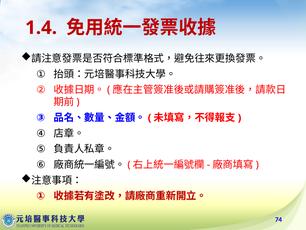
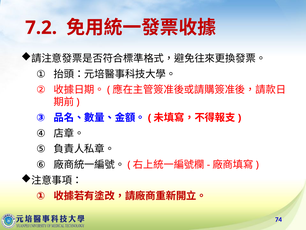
1.4: 1.4 -> 7.2 (41, 28)
